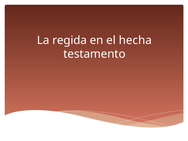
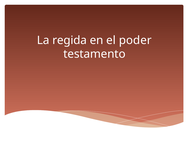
hecha: hecha -> poder (135, 40)
